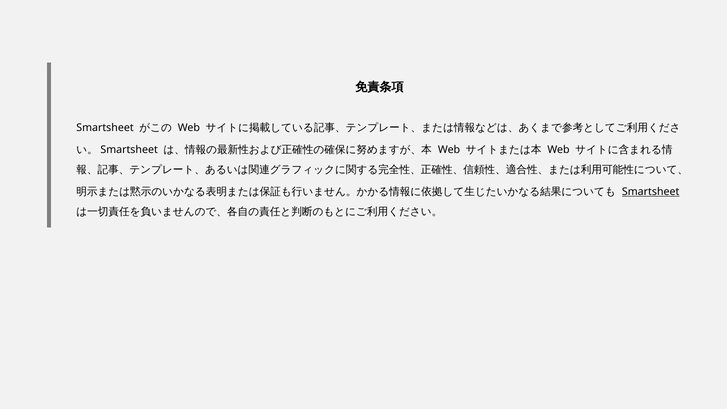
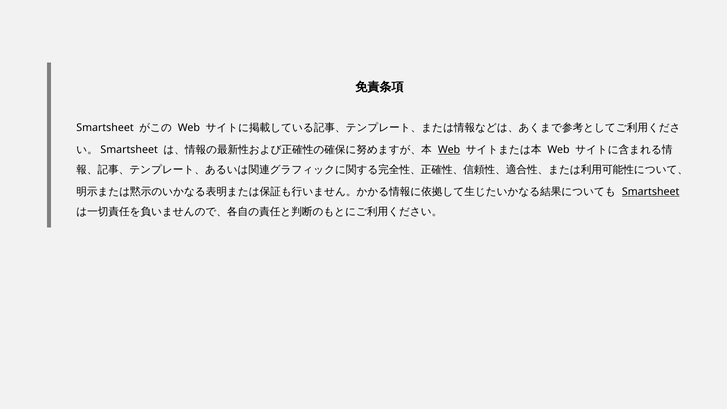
Web underline: none -> present (449, 150)
